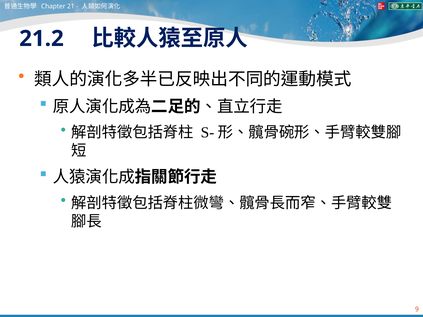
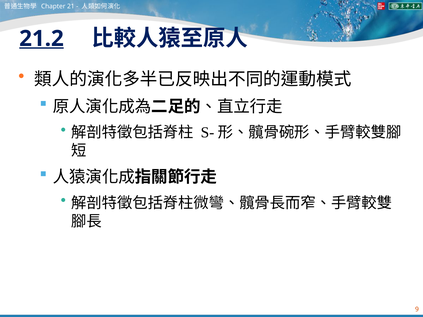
21.2 underline: none -> present (41, 39)
